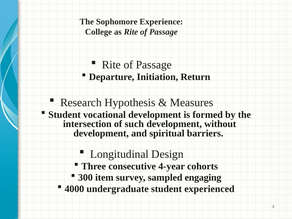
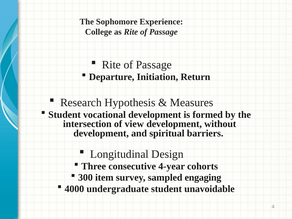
such: such -> view (134, 124)
experienced: experienced -> unavoidable (209, 189)
